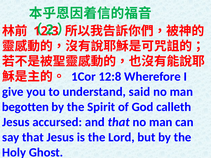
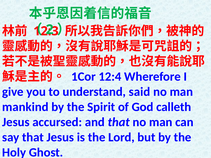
12:8: 12:8 -> 12:4 (110, 77)
begotten: begotten -> mankind (25, 107)
